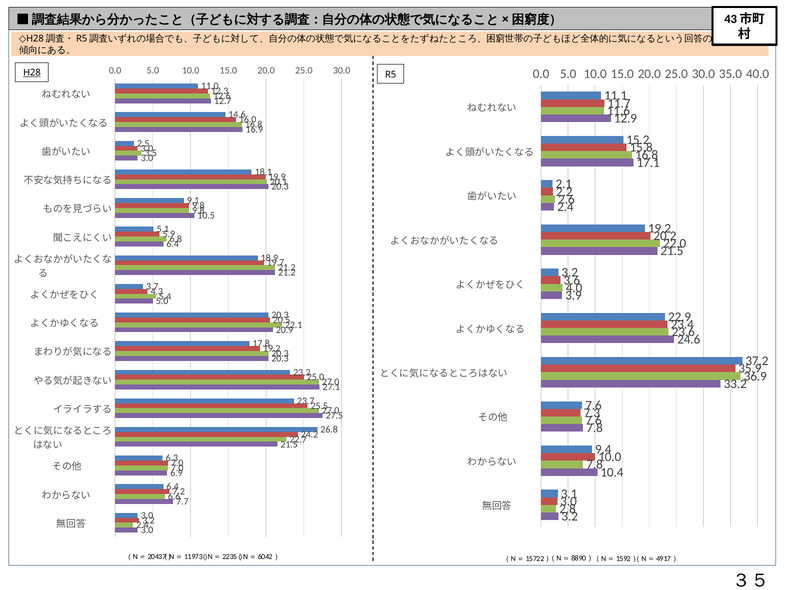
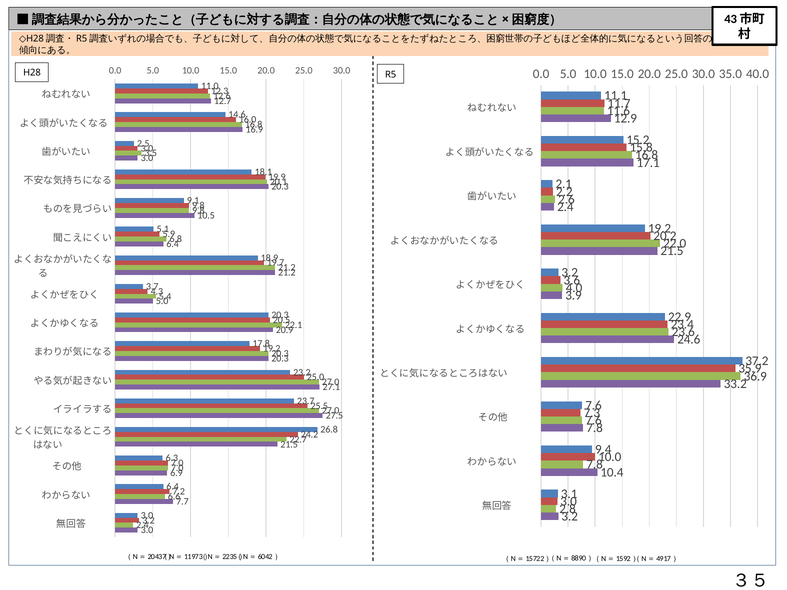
H28 underline: present -> none (32, 73)
